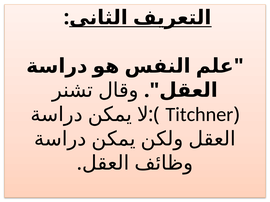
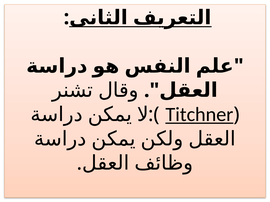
Titchner underline: none -> present (199, 115)
